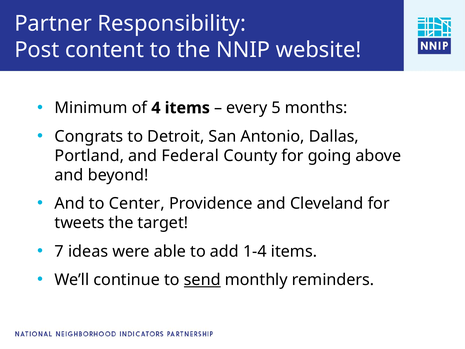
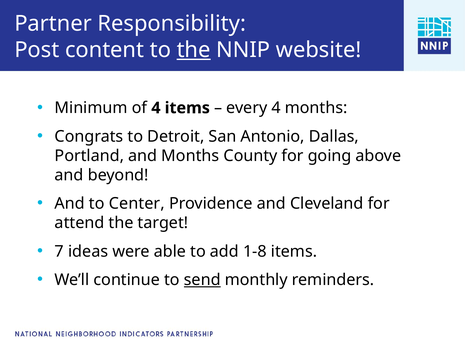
the underline: none -> present (194, 50)
every 5: 5 -> 4 (276, 108)
and Federal: Federal -> Months (190, 156)
tweets: tweets -> attend (80, 223)
1-4: 1-4 -> 1-8 (255, 251)
